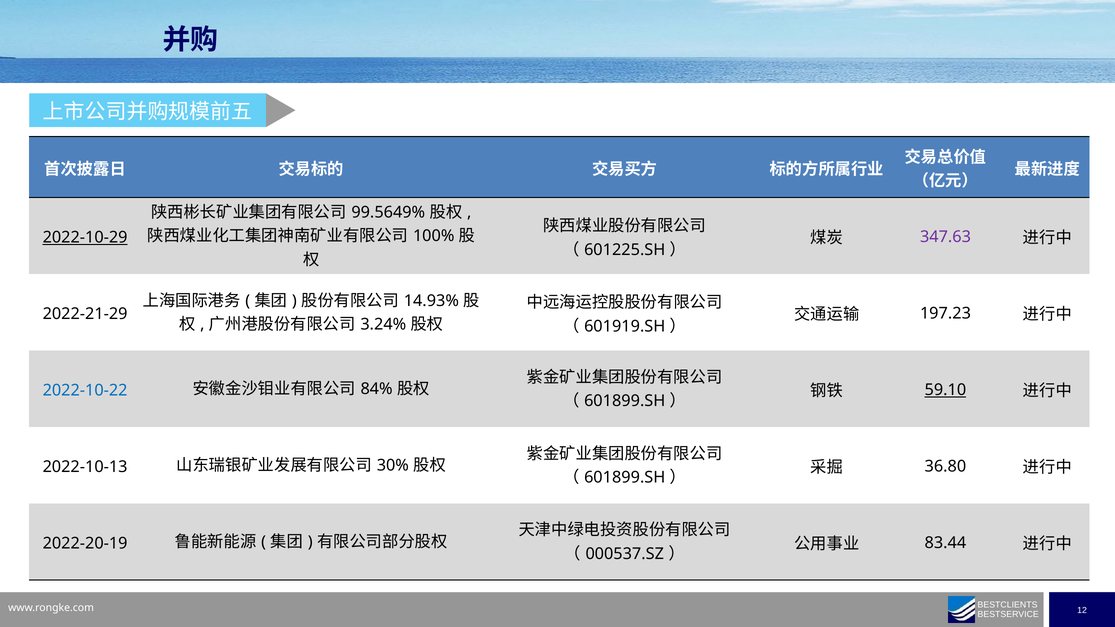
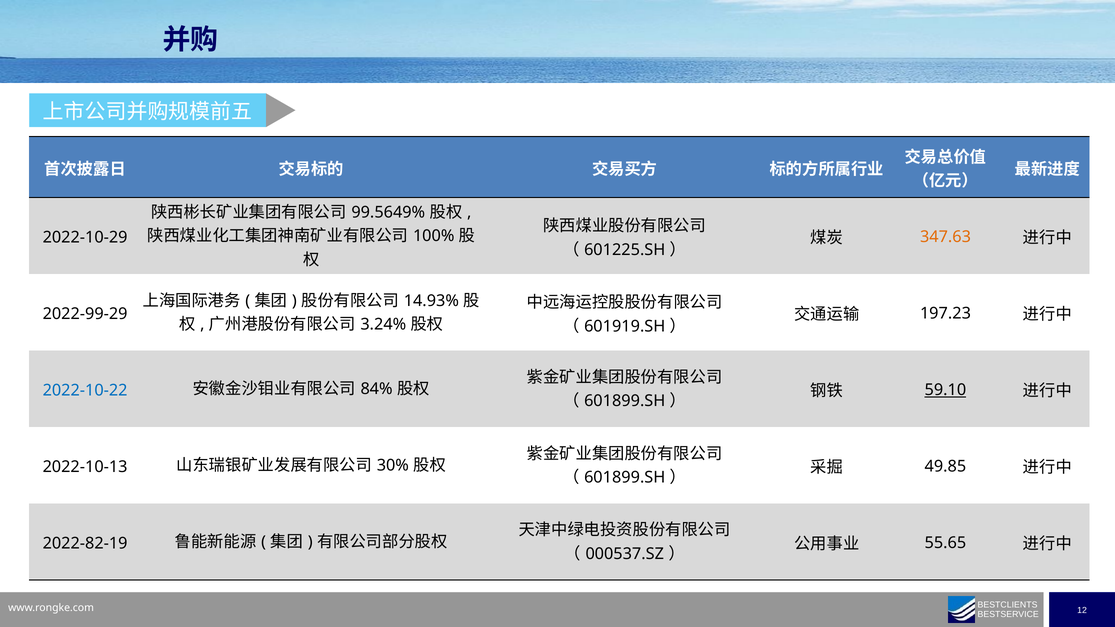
347.63 colour: purple -> orange (945, 237)
2022-10-29 underline: present -> none (85, 237)
2022-21-29: 2022-21-29 -> 2022-99-29 (85, 314)
36.80: 36.80 -> 49.85 (945, 467)
83.44: 83.44 -> 55.65 (945, 543)
2022-20-19: 2022-20-19 -> 2022-82-19 (85, 543)
